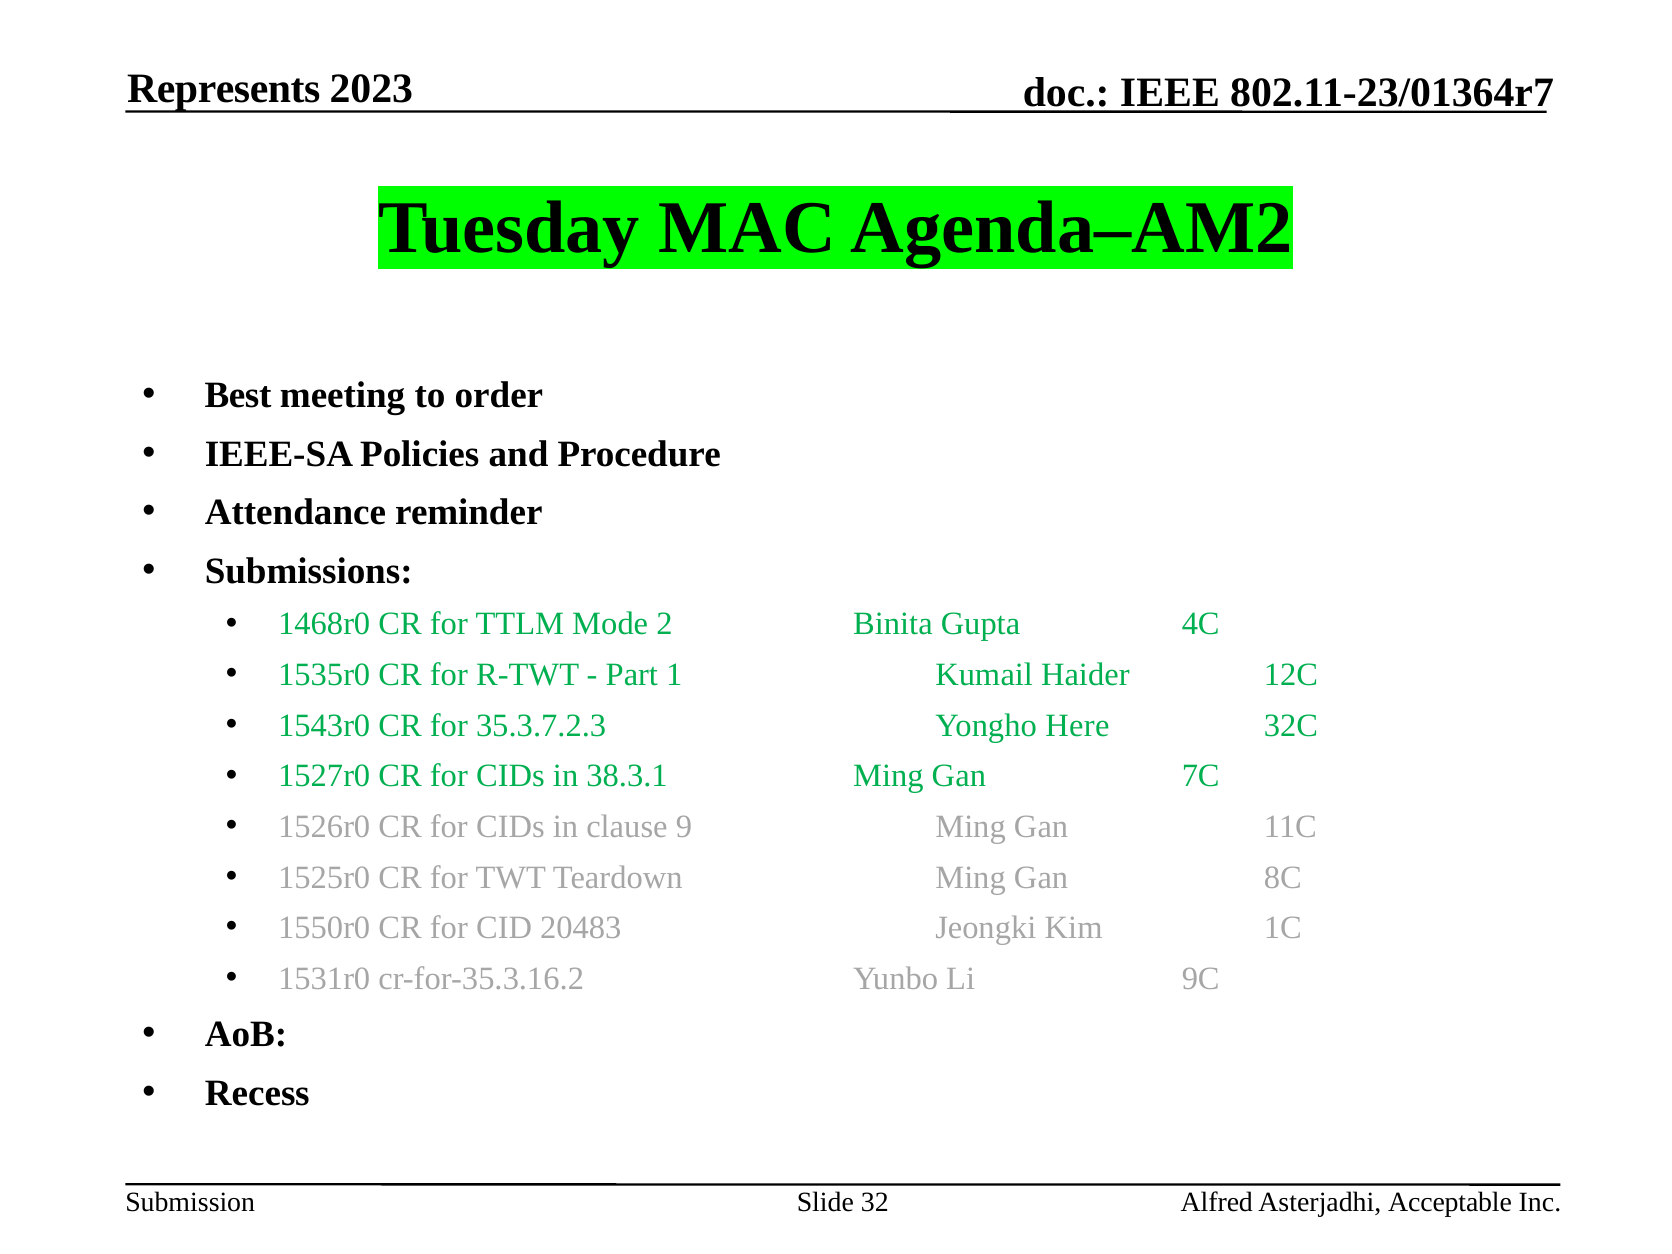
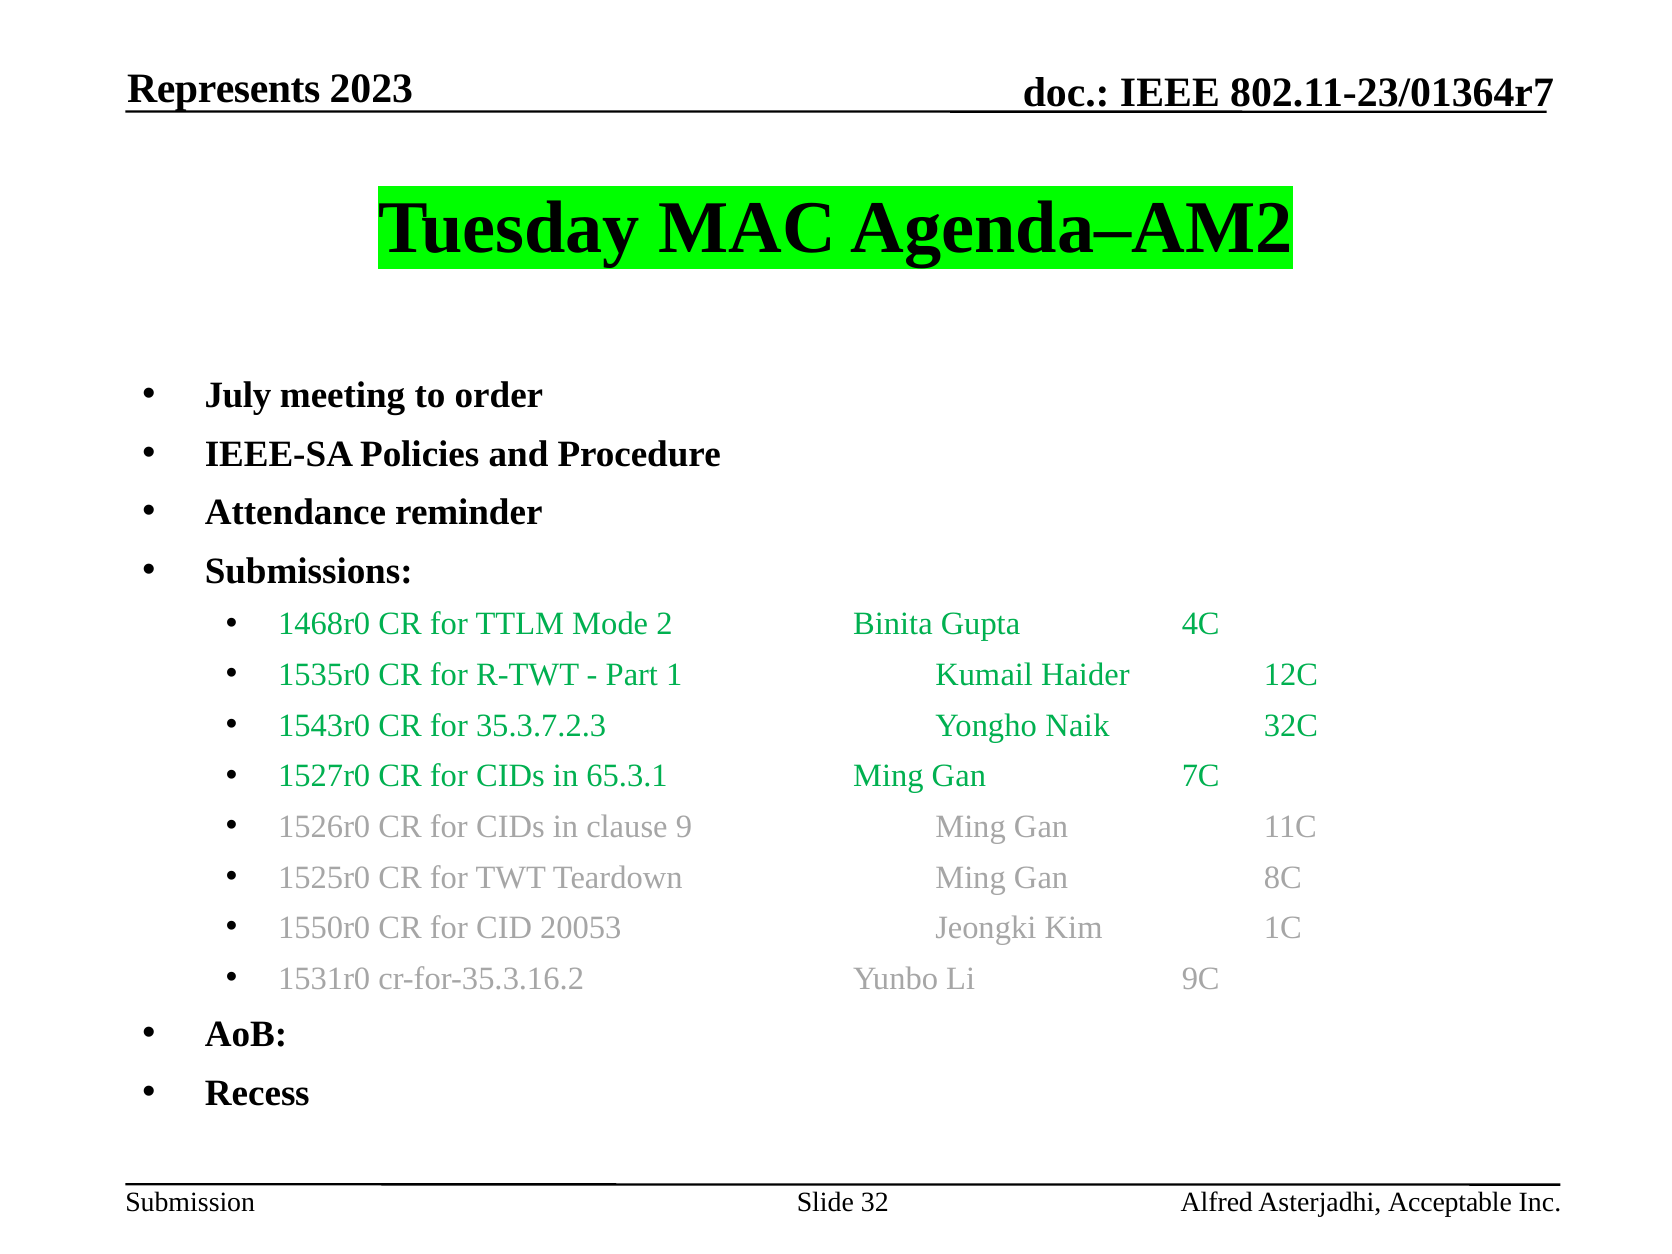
Best: Best -> July (238, 396)
Here: Here -> Naik (1077, 725)
38.3.1: 38.3.1 -> 65.3.1 (627, 776)
20483: 20483 -> 20053 (581, 928)
